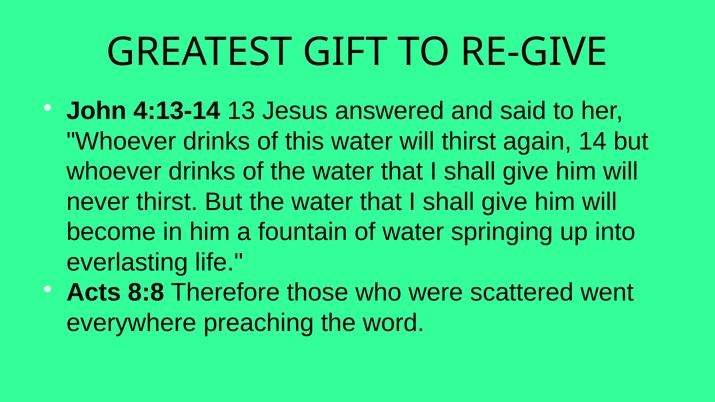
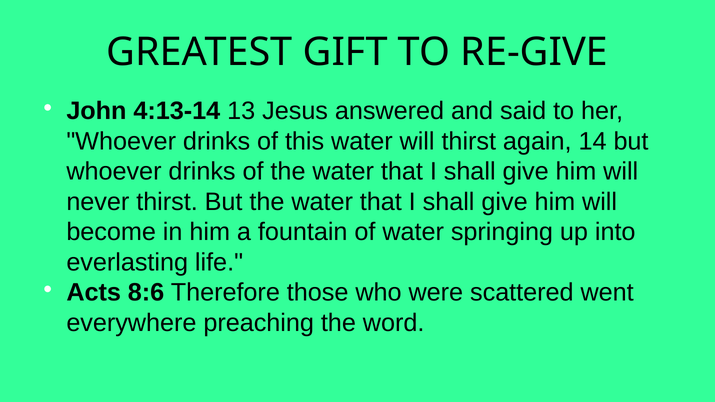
8:8: 8:8 -> 8:6 (146, 293)
